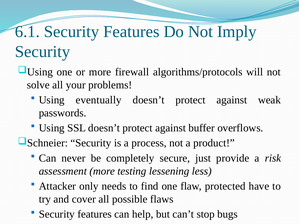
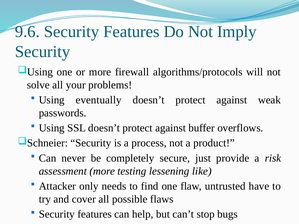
6.1: 6.1 -> 9.6 (27, 32)
less: less -> like (202, 171)
protected: protected -> untrusted (225, 186)
